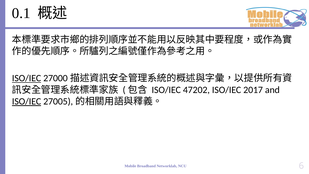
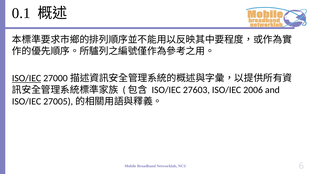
47202: 47202 -> 27603 (196, 90)
2017: 2017 -> 2006 (253, 90)
ISO/IEC underline: present -> none (27, 101)
